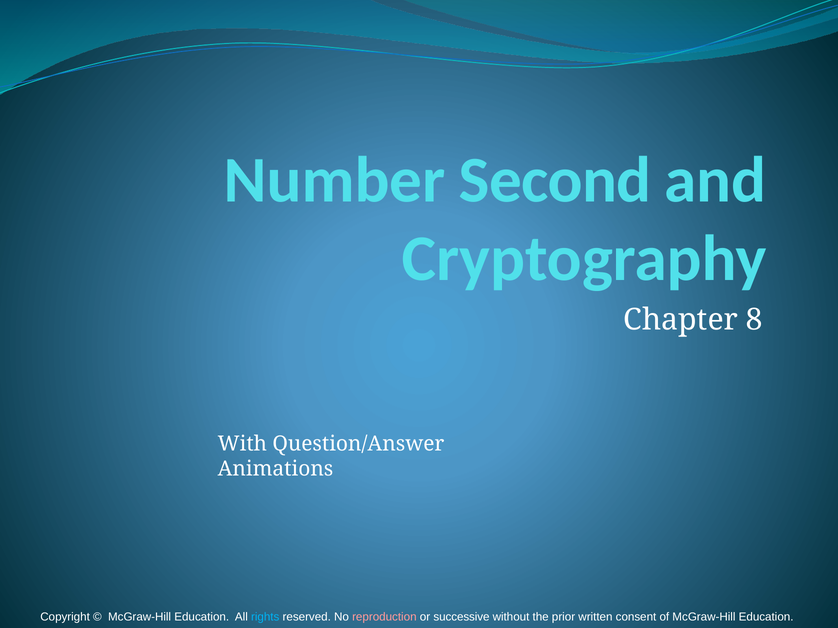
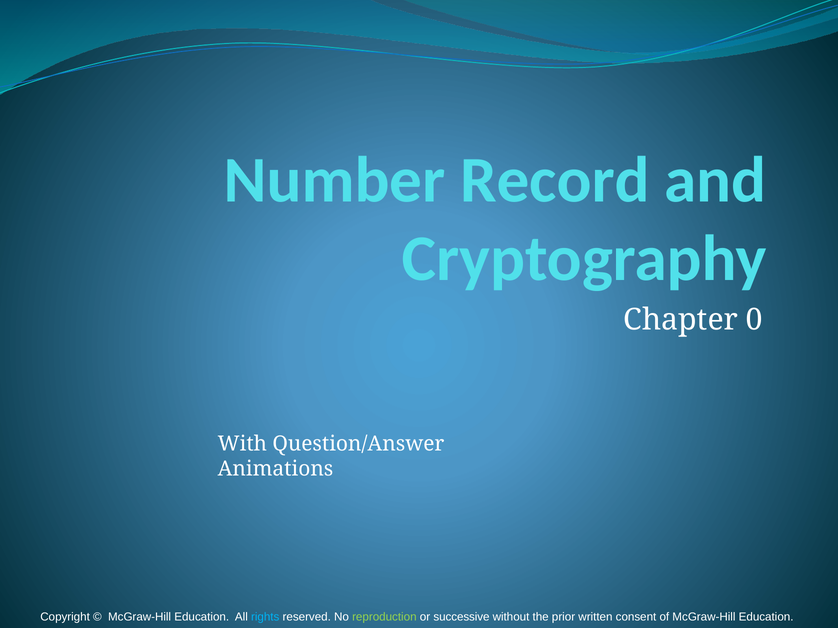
Second: Second -> Record (555, 180)
8: 8 -> 0 (754, 320)
reproduction colour: pink -> light green (384, 617)
